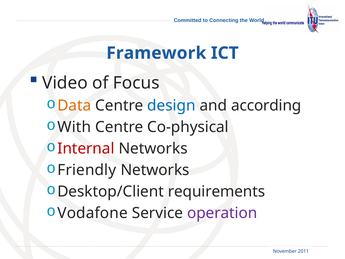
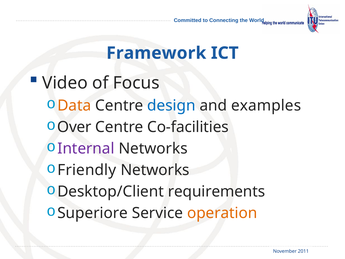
according: according -> examples (266, 105)
With: With -> Over (74, 127)
Co-physical: Co-physical -> Co-facilities (188, 127)
Internal colour: red -> purple (86, 148)
Vodafone: Vodafone -> Superiore (93, 213)
operation colour: purple -> orange (222, 213)
